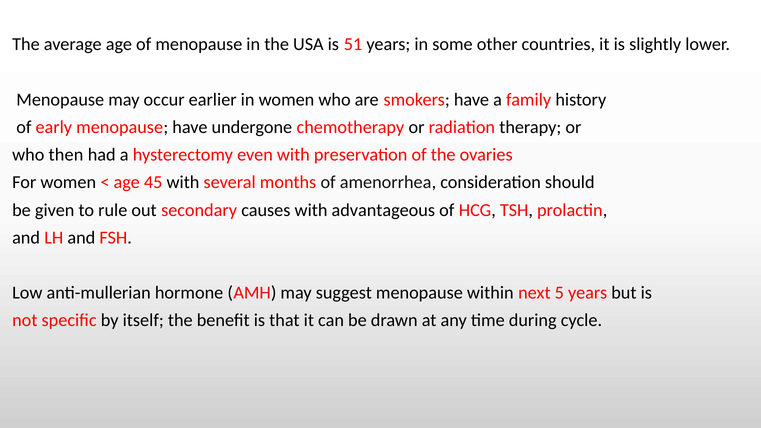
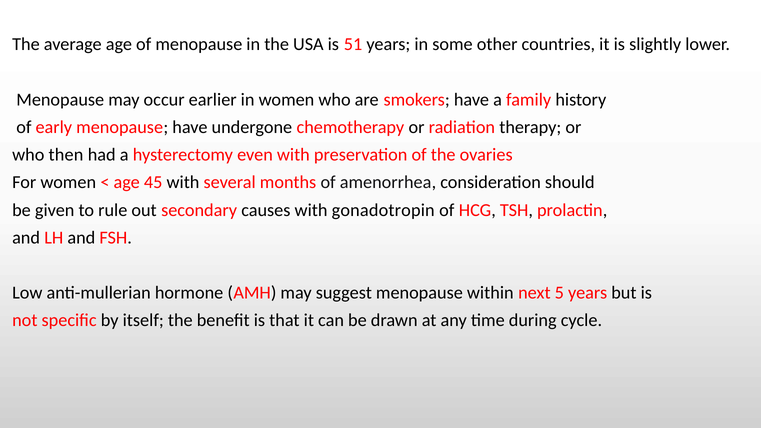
advantageous: advantageous -> gonadotropin (383, 210)
